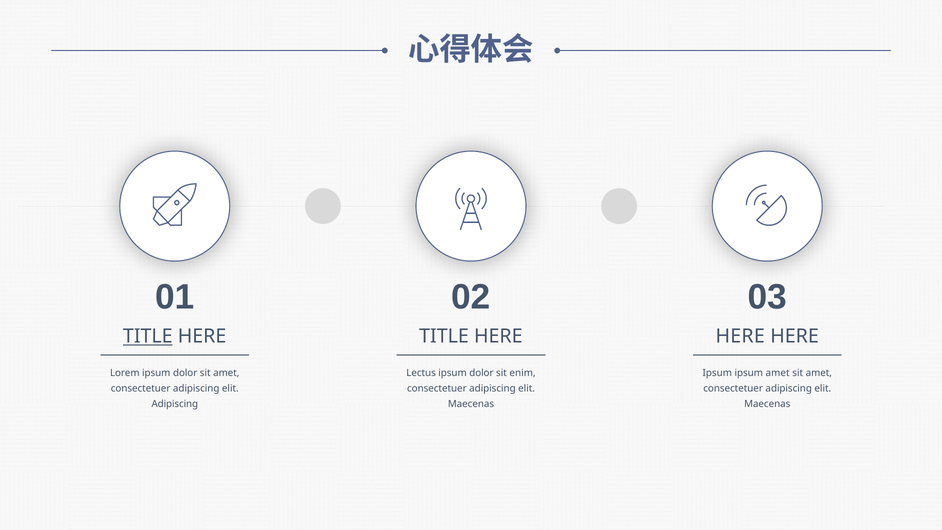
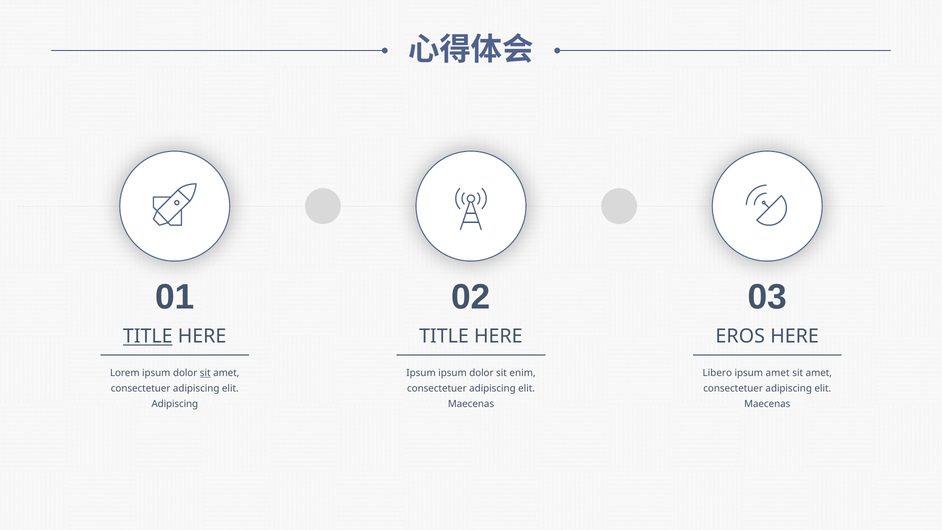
HERE: HERE -> EROS (740, 336)
sit underline: none -> present (205, 373)
Lectus: Lectus -> Ipsum (421, 373)
Ipsum: Ipsum -> Libero (717, 373)
